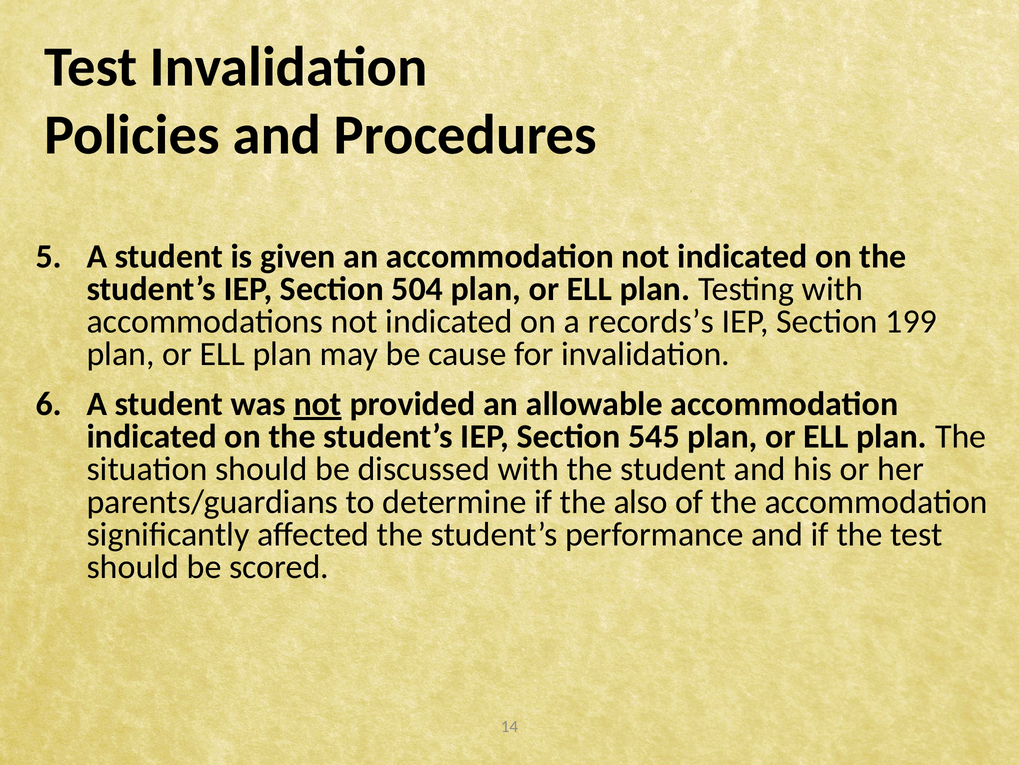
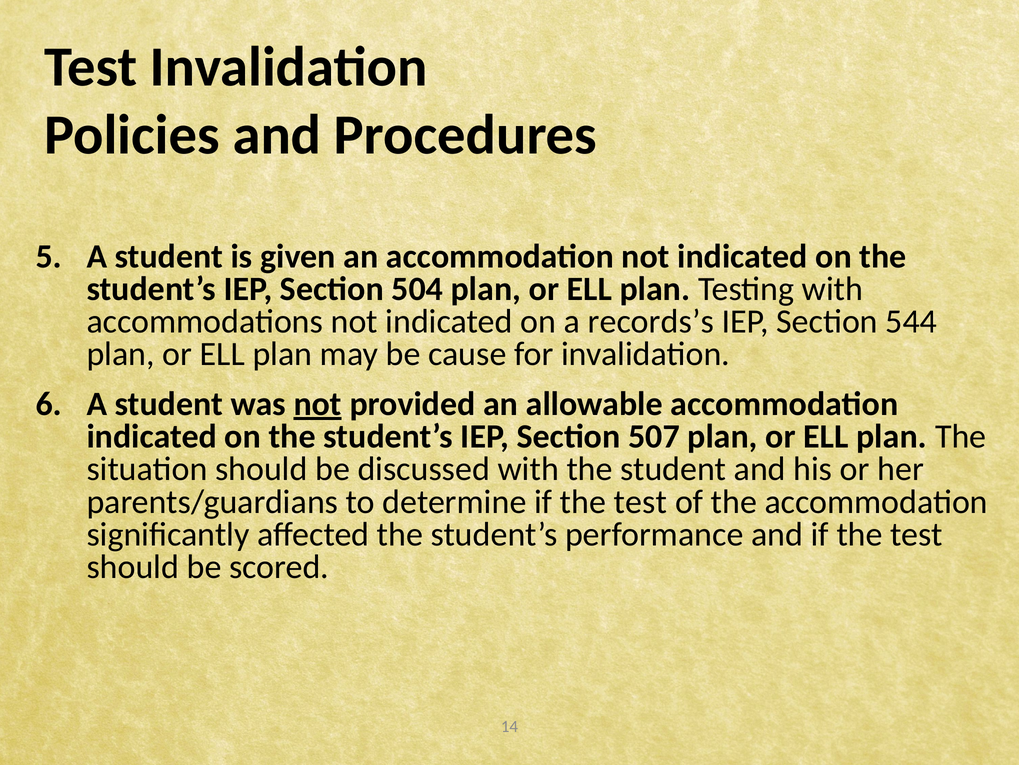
199: 199 -> 544 (911, 321)
545: 545 -> 507 (654, 436)
determine if the also: also -> test (640, 501)
